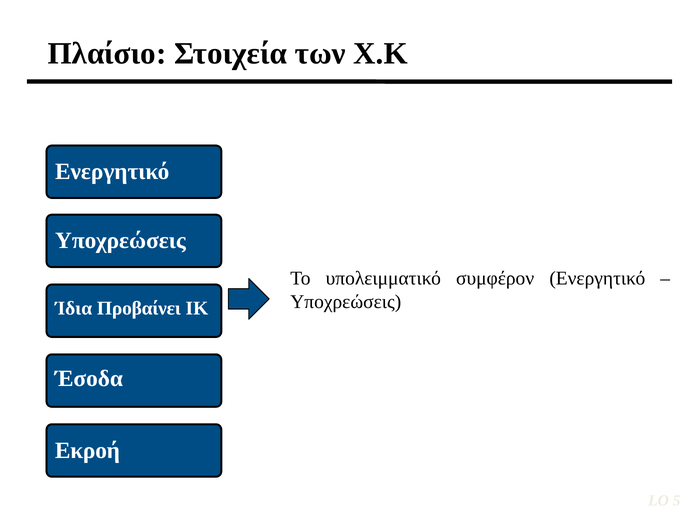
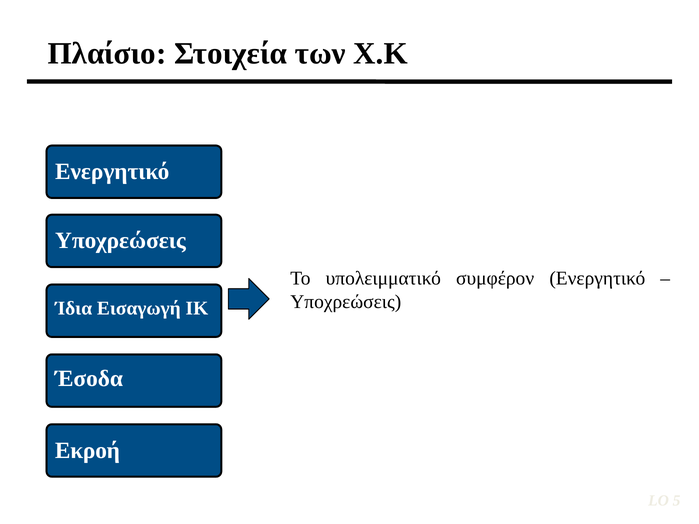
Προβαίνει: Προβαίνει -> Εισαγωγή (139, 308)
